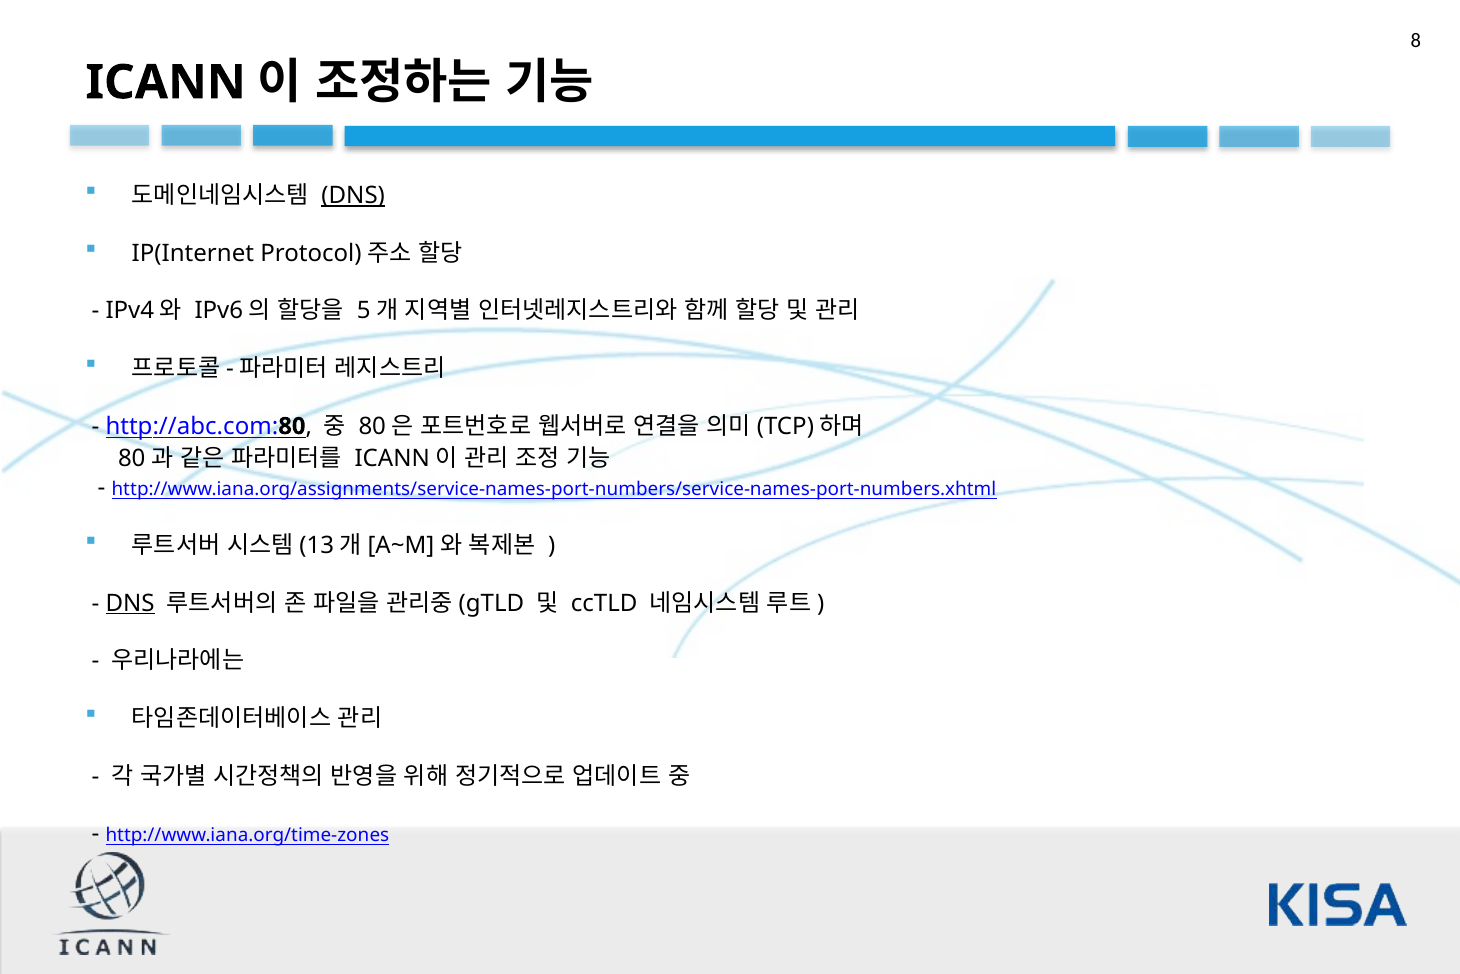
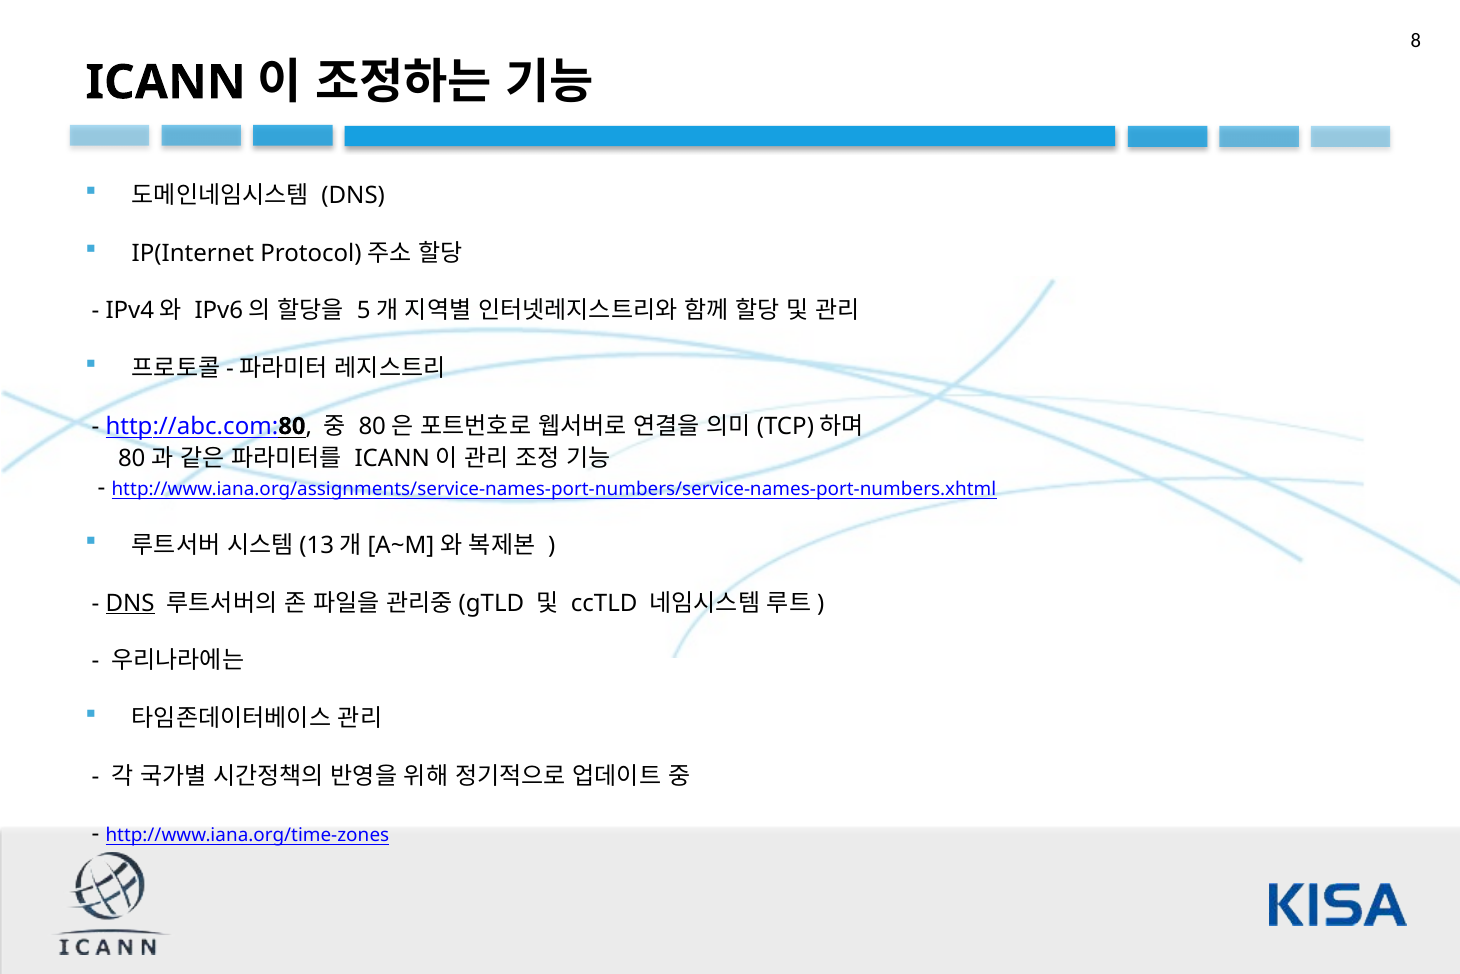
DNS underline: present -> none (353, 196)
